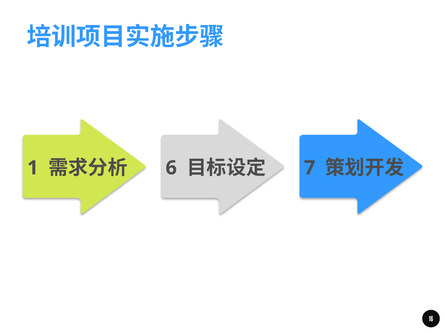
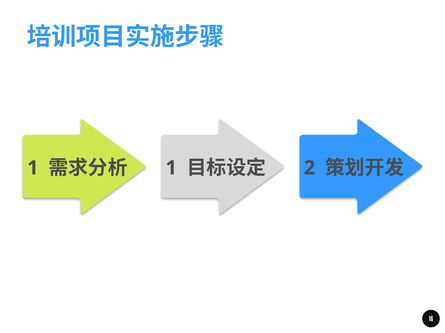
6: 6 -> 1 (171, 168)
7: 7 -> 2 (310, 168)
